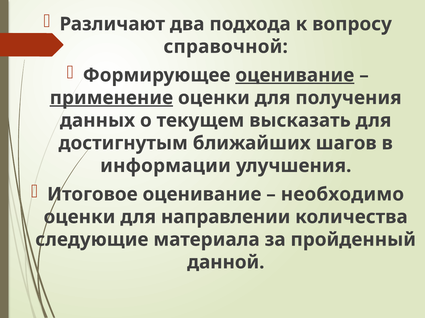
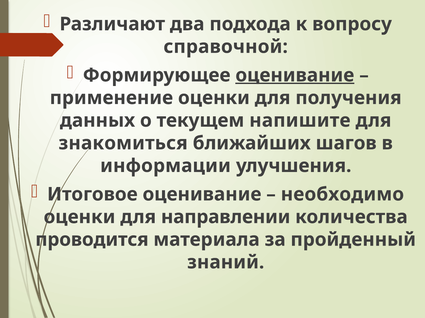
применение underline: present -> none (111, 98)
высказать: высказать -> напишите (300, 121)
достигнутым: достигнутым -> знакомиться (123, 143)
следующие: следующие -> проводится (92, 240)
данной: данной -> знаний (226, 263)
